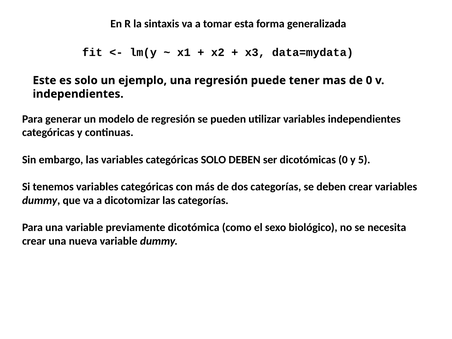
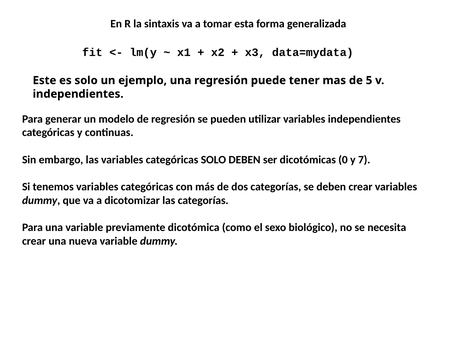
de 0: 0 -> 5 (369, 80)
5: 5 -> 7 (364, 160)
